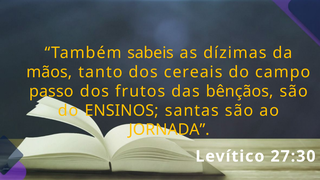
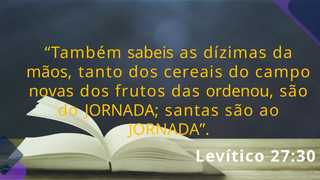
passo: passo -> novas (51, 91)
bênçãos: bênçãos -> ordenou (240, 91)
do ENSINOS: ENSINOS -> JORNADA (122, 110)
